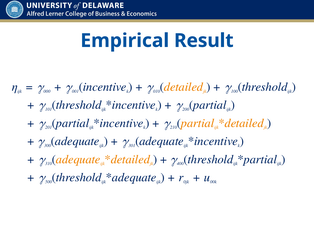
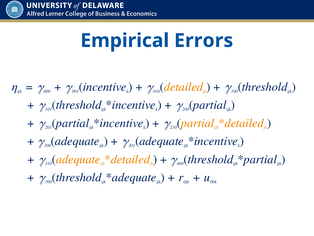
Result: Result -> Errors (204, 41)
